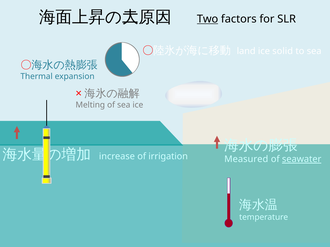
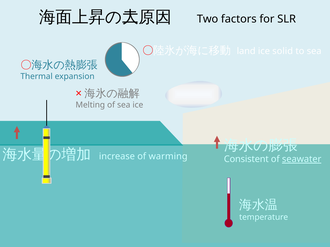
Two underline: present -> none (208, 19)
irrigation: irrigation -> warming (168, 157)
Measured: Measured -> Consistent (246, 160)
